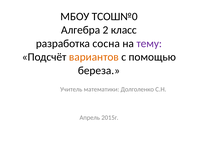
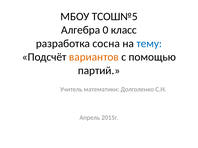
ТСОШ№0: ТСОШ№0 -> ТСОШ№5 (115, 17)
2: 2 -> 0 (106, 30)
тему colour: purple -> blue (149, 44)
береза: береза -> партий (99, 71)
